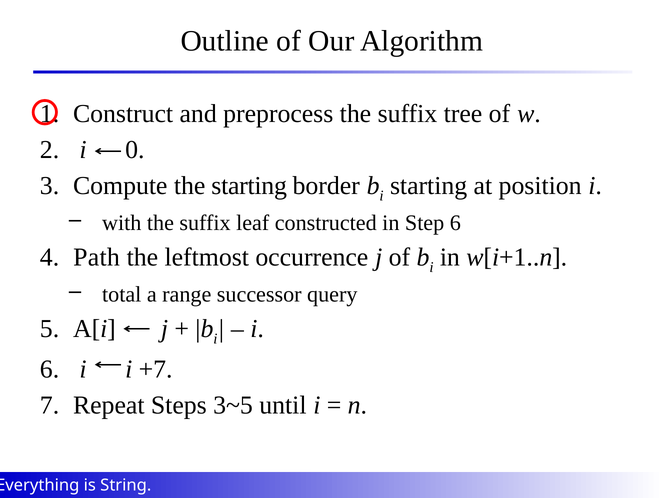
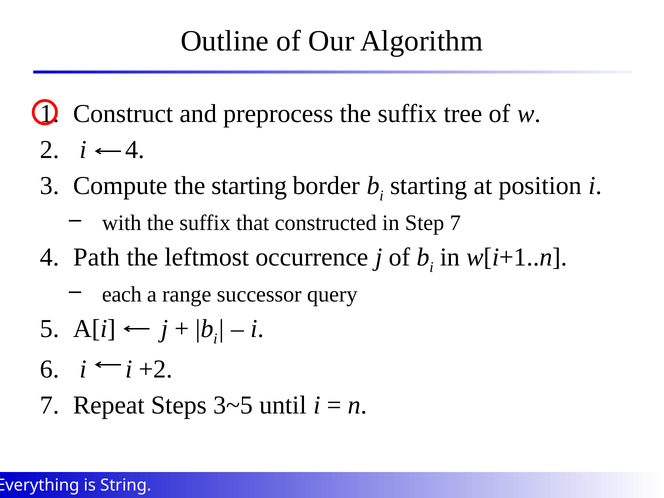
i 0: 0 -> 4 (135, 150)
leaf: leaf -> that (253, 223)
Step 6: 6 -> 7 (455, 223)
total: total -> each (122, 295)
+7: +7 -> +2 (156, 369)
